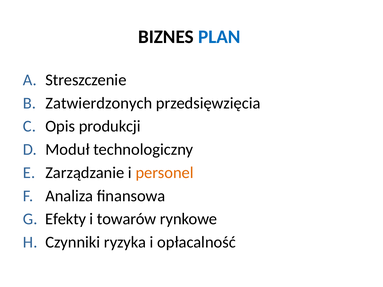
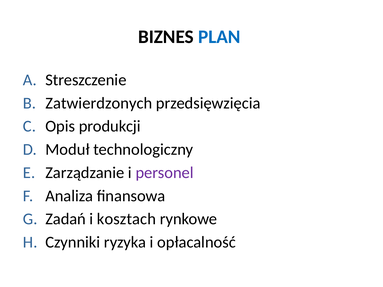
personel colour: orange -> purple (165, 173)
Efekty: Efekty -> Zadań (66, 219)
towarów: towarów -> kosztach (126, 219)
